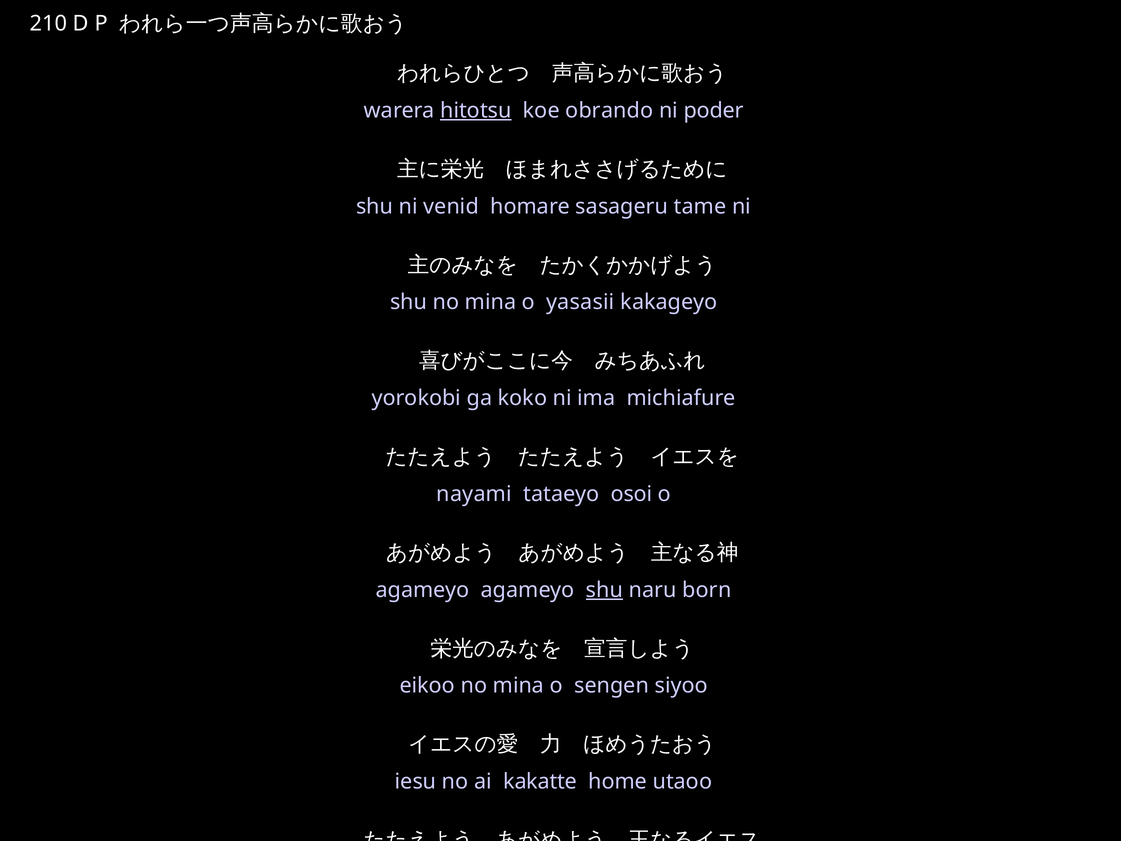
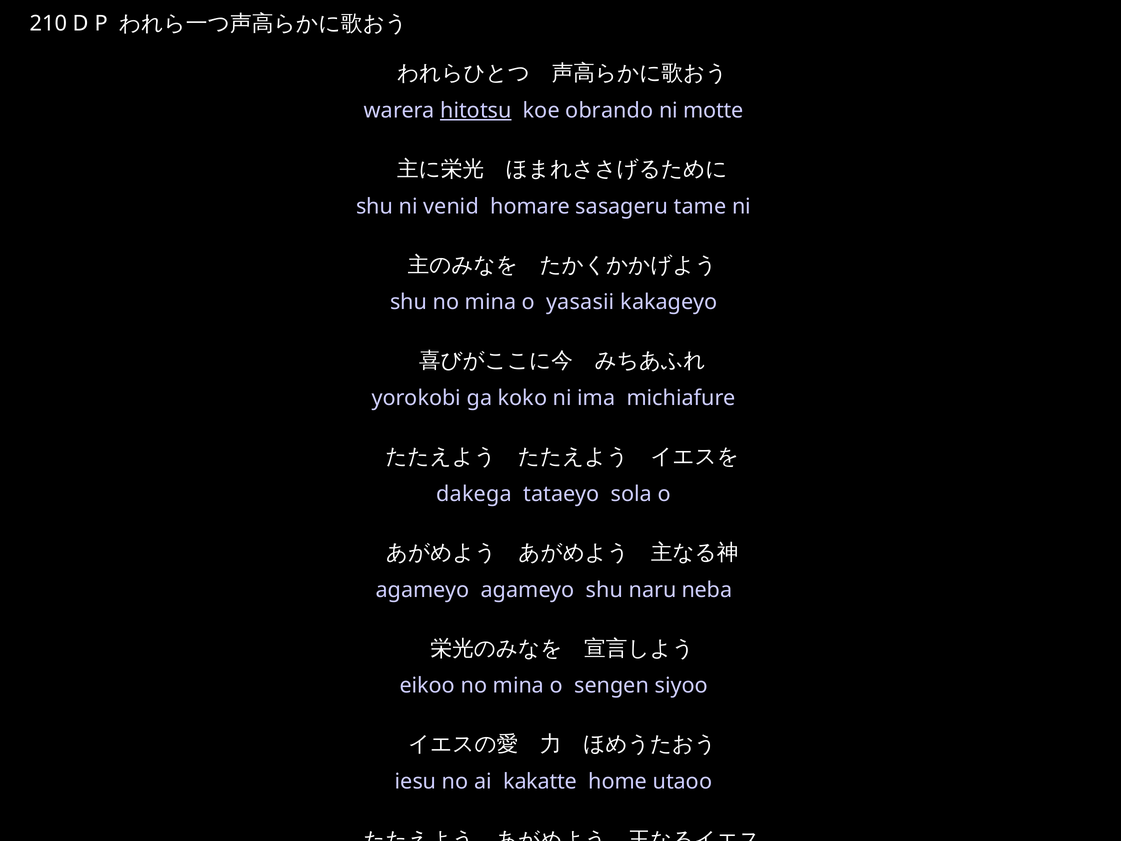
poder: poder -> motte (714, 110)
nayami: nayami -> dakega (474, 494)
osoi: osoi -> sola (631, 494)
shu underline: present -> none (604, 590)
born: born -> neba (707, 590)
